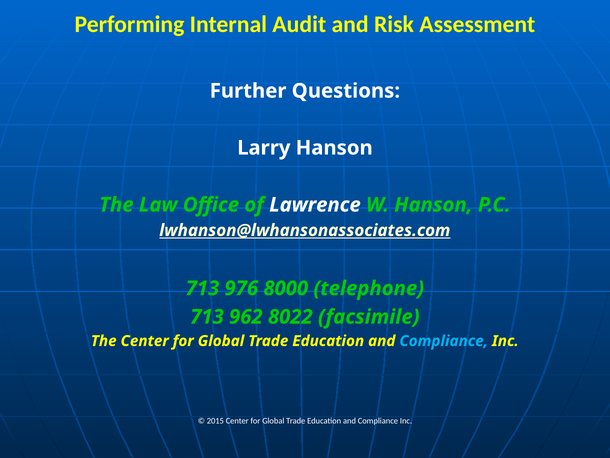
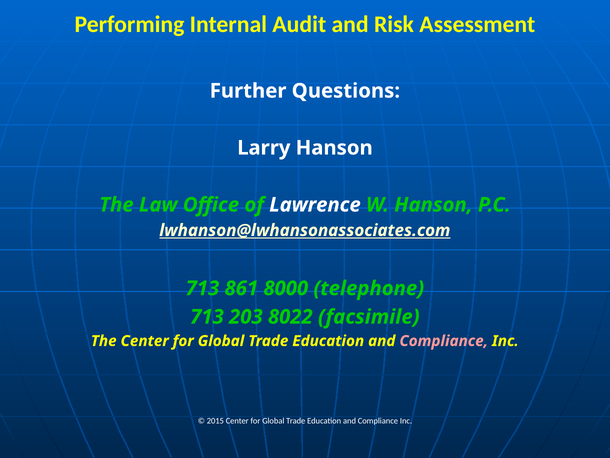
976: 976 -> 861 (241, 288)
962: 962 -> 203 (246, 317)
Compliance colour: light blue -> pink (444, 341)
